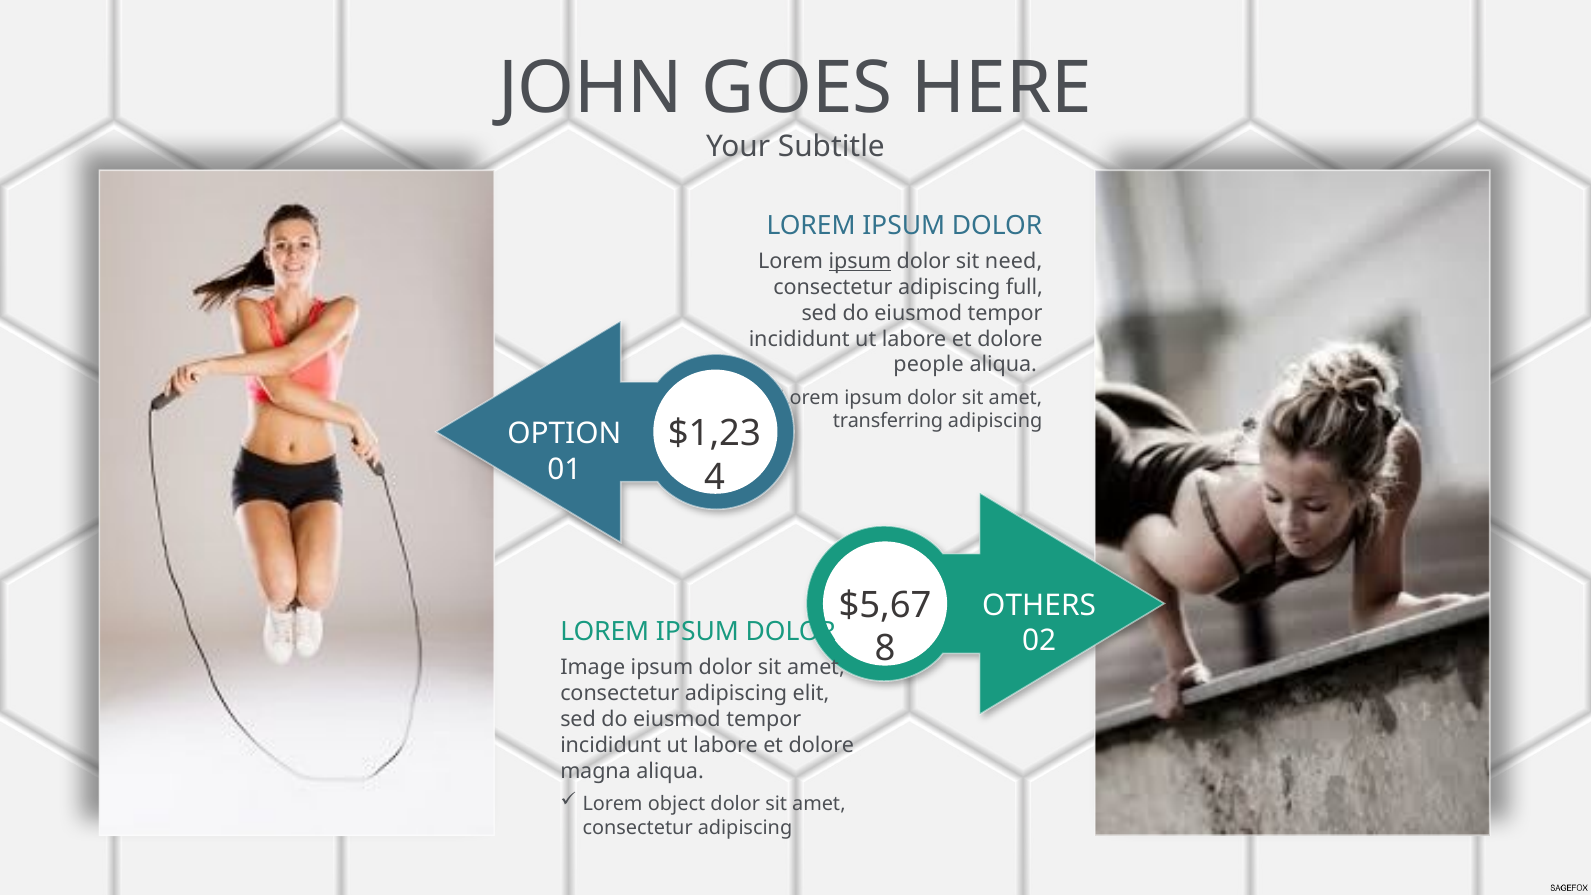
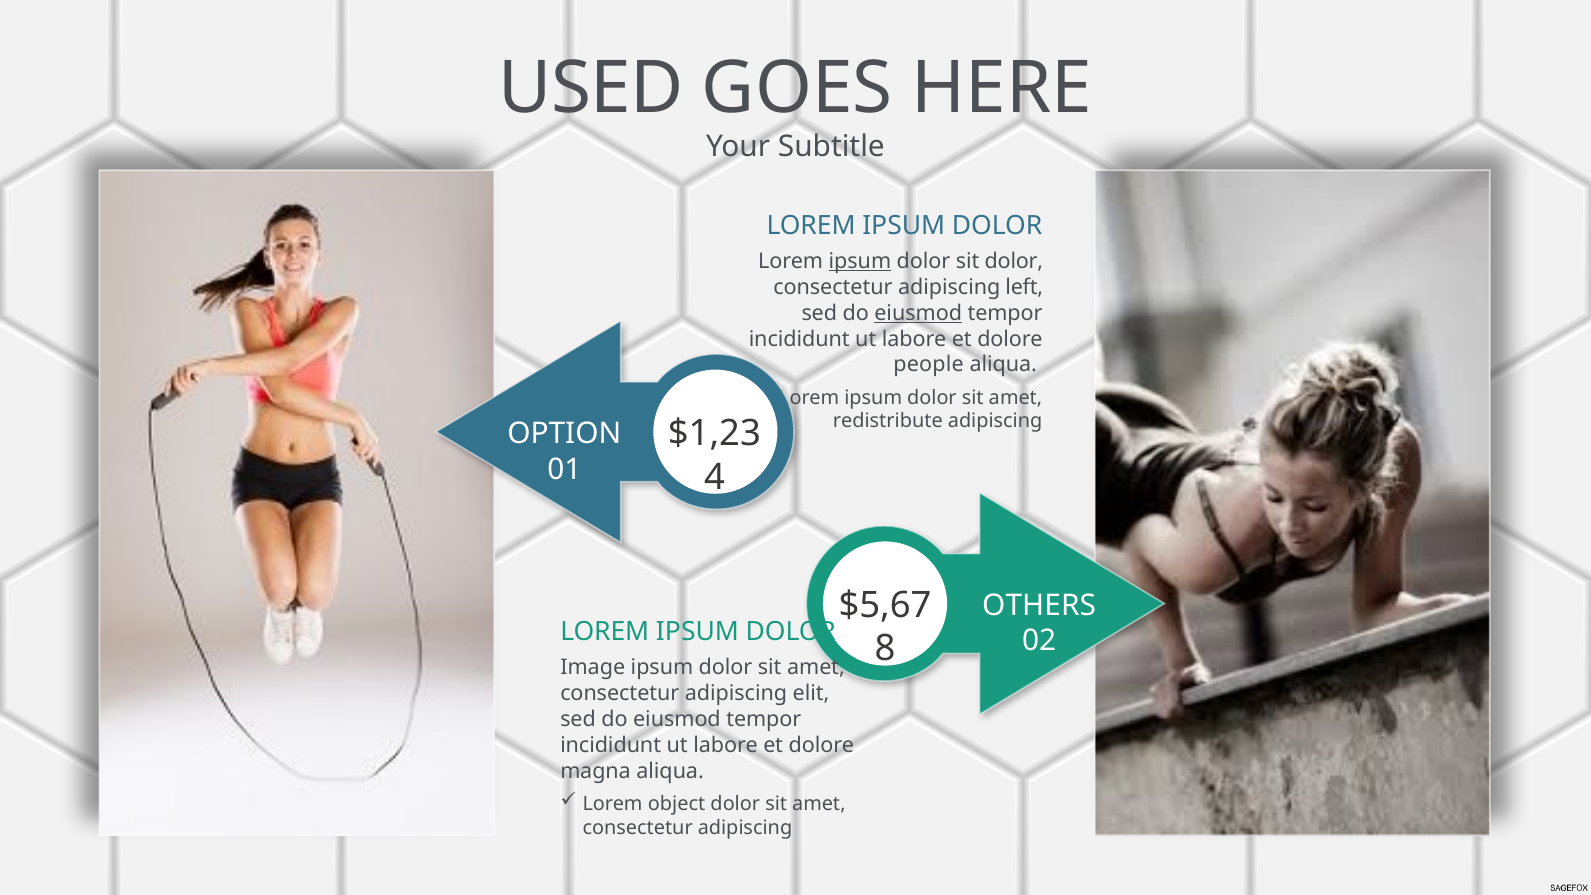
JOHN: JOHN -> USED (591, 88)
sit need: need -> dolor (1014, 261)
full: full -> left (1024, 287)
eiusmod underline: none -> present (918, 313)
transferring: transferring -> redistribute (888, 421)
